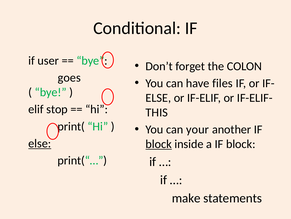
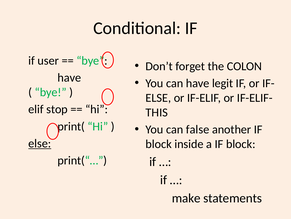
goes: goes -> have (69, 77)
files: files -> legit (223, 83)
your: your -> false (198, 129)
block underline: present -> none (159, 144)
